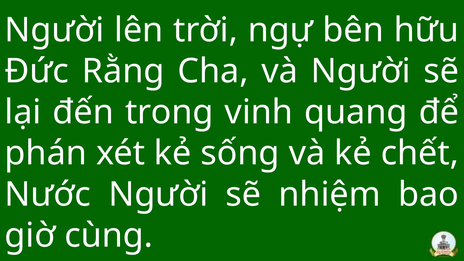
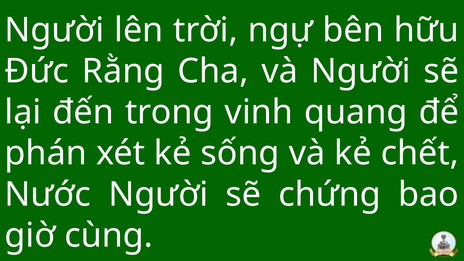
nhiệm: nhiệm -> chứng (330, 194)
